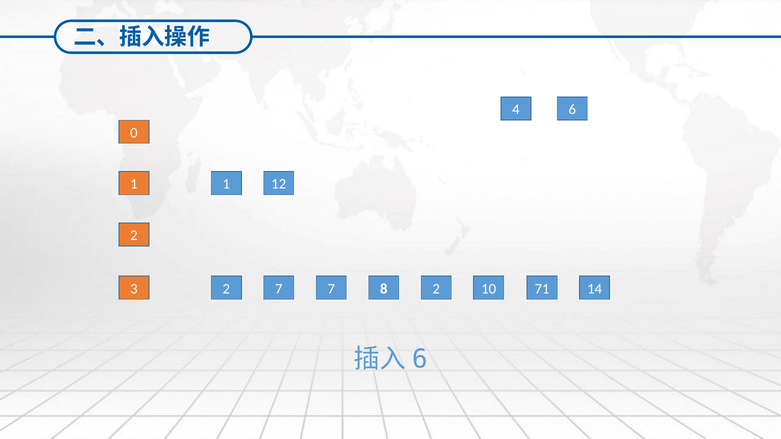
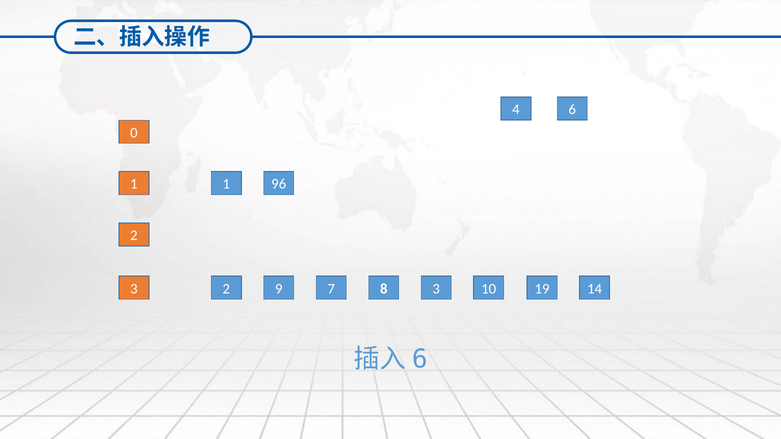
12: 12 -> 96 (279, 184)
2 7: 7 -> 9 (279, 289)
8 2: 2 -> 3 (436, 289)
71: 71 -> 19 (542, 289)
